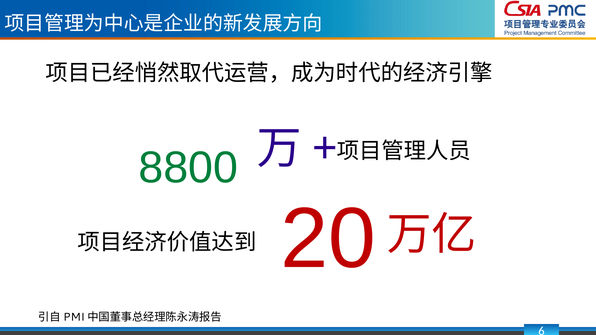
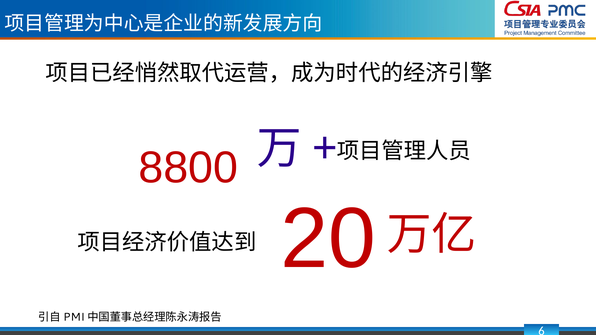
8800 colour: green -> red (188, 168)
